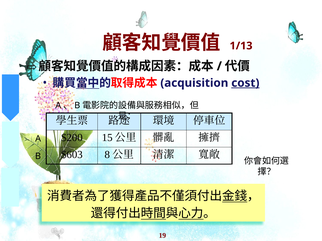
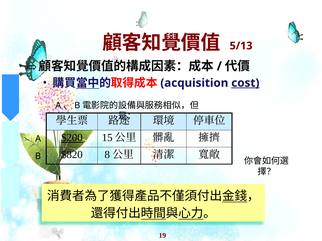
1/13: 1/13 -> 5/13 (241, 46)
$200 underline: none -> present (72, 138)
$603: $603 -> $820 (72, 155)
